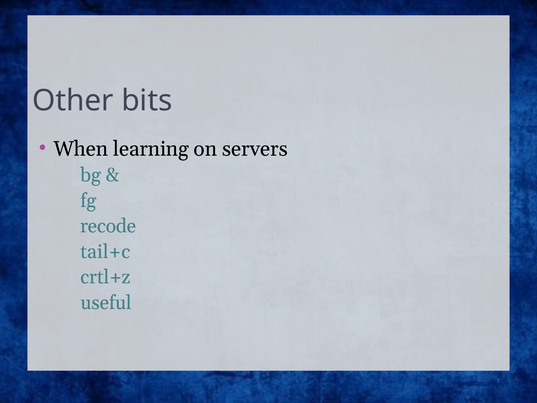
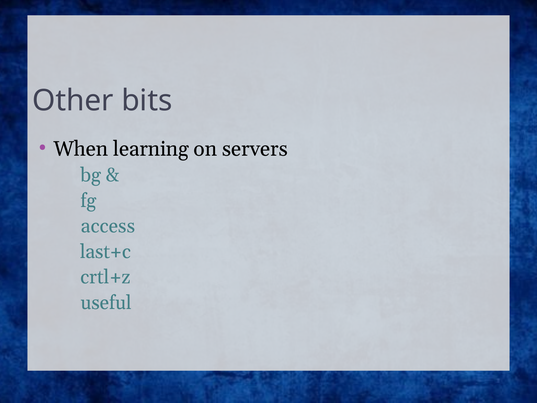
recode: recode -> access (108, 226)
tail+c: tail+c -> last+c (106, 252)
